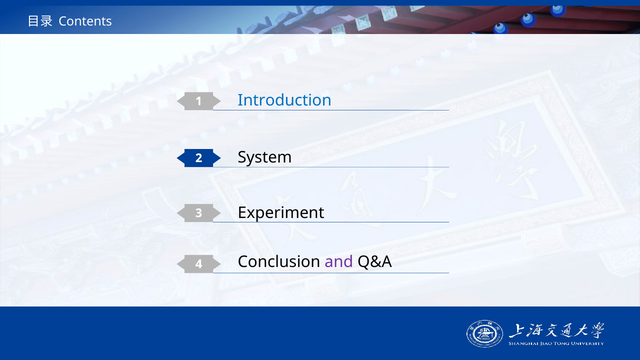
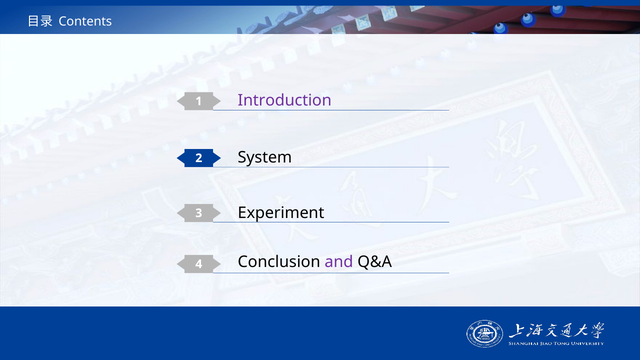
Introduction colour: blue -> purple (285, 100)
